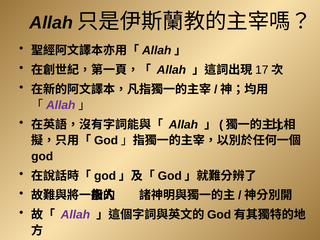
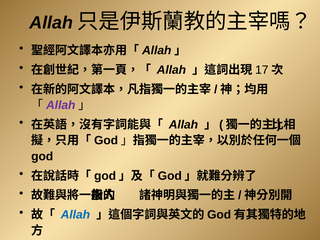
Allah colour: purple -> blue (75, 215)
